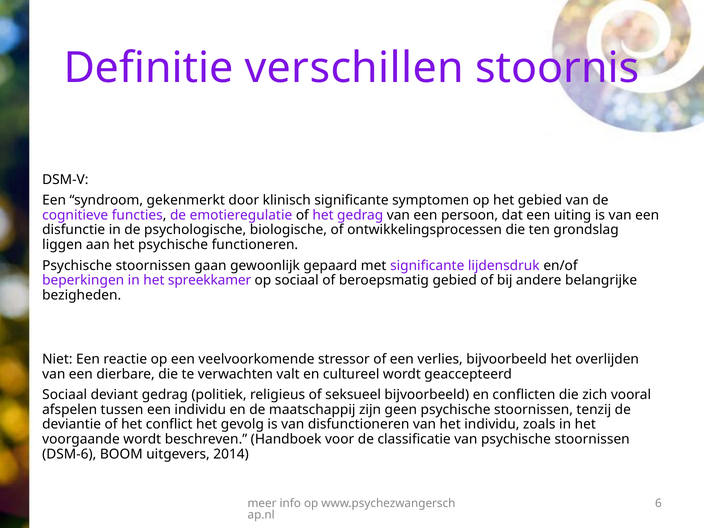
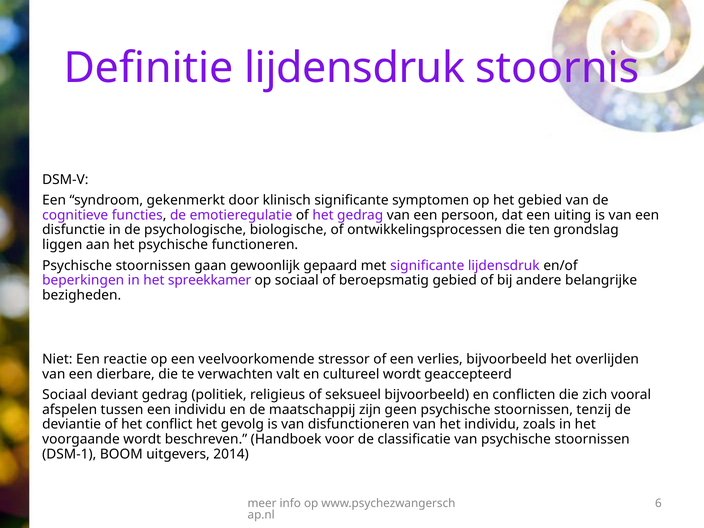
Definitie verschillen: verschillen -> lijdensdruk (355, 68)
DSM-6: DSM-6 -> DSM-1 (69, 454)
